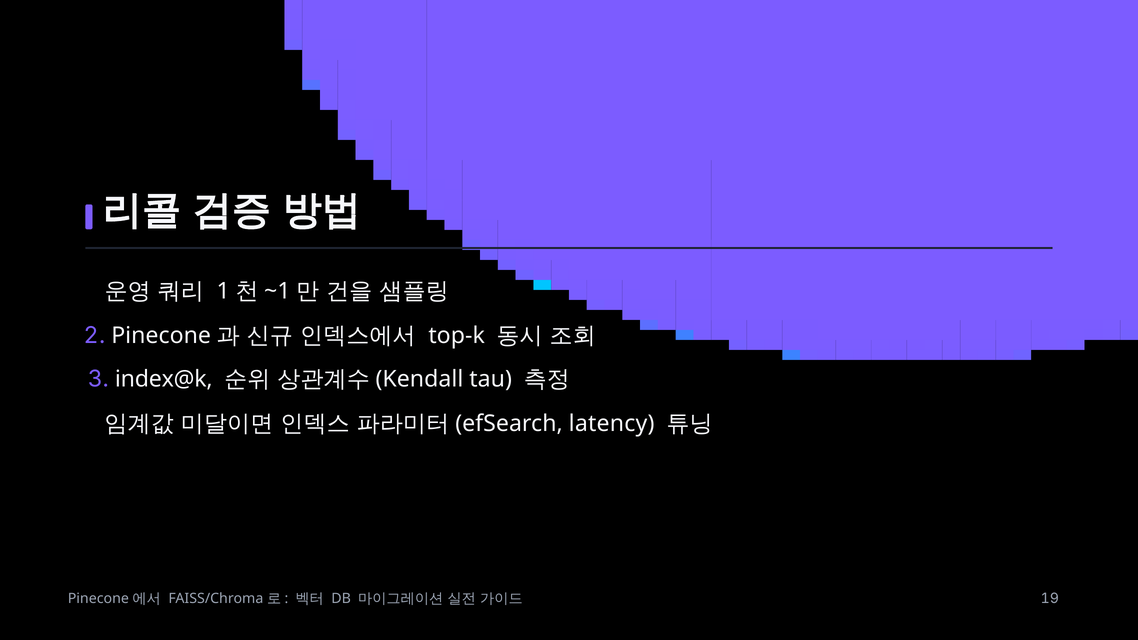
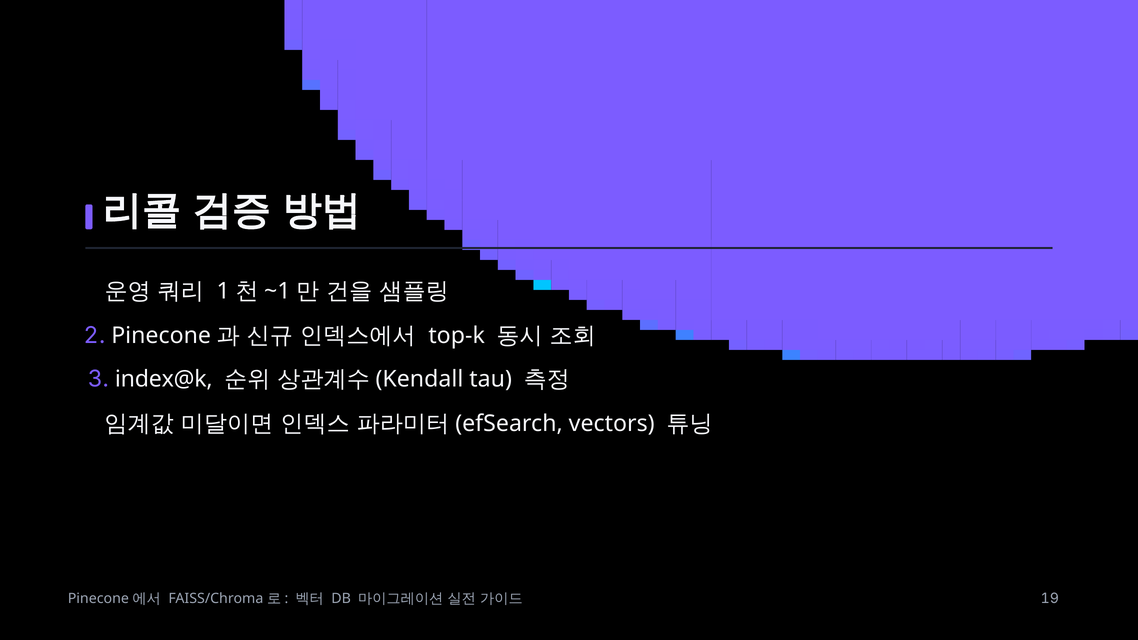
latency: latency -> vectors (612, 424)
